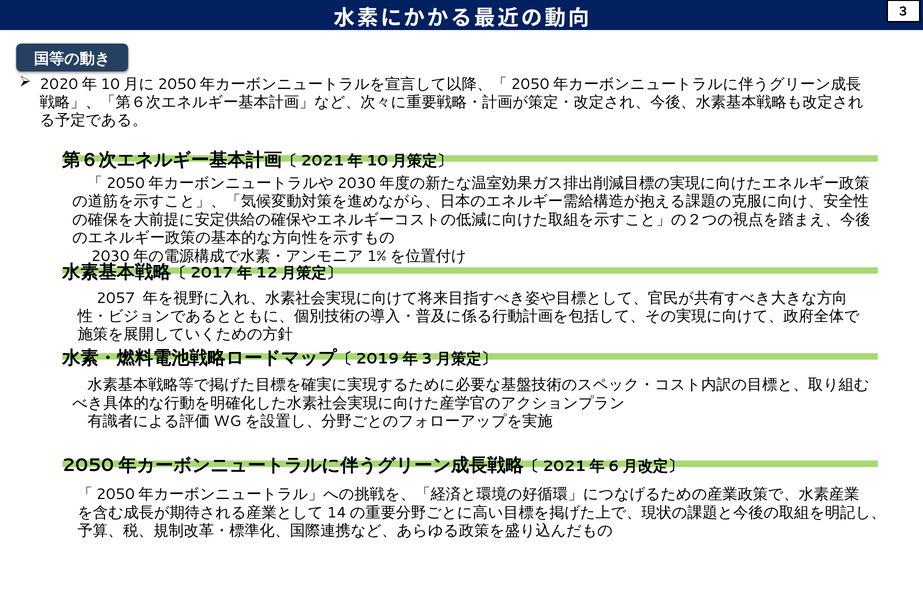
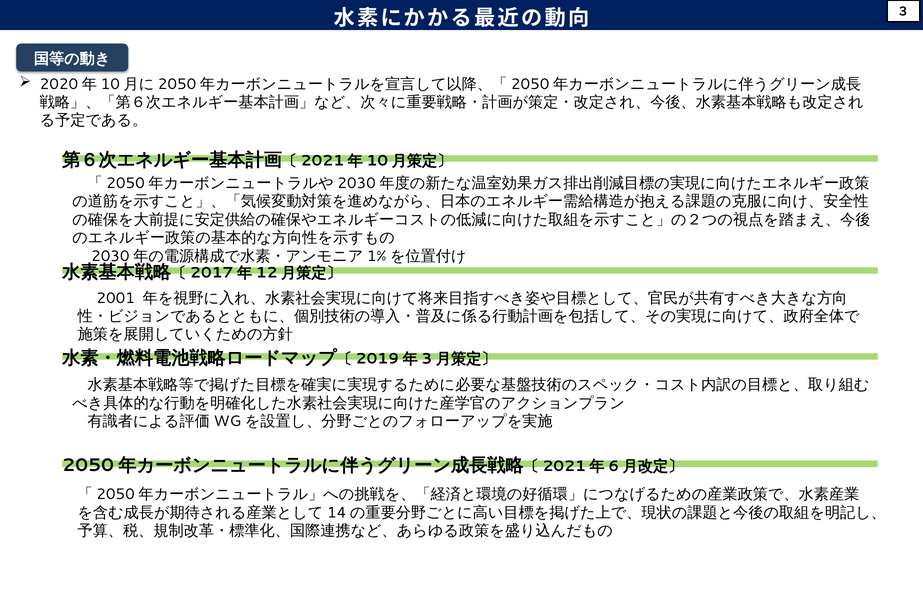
2057: 2057 -> 2001 (116, 298)
